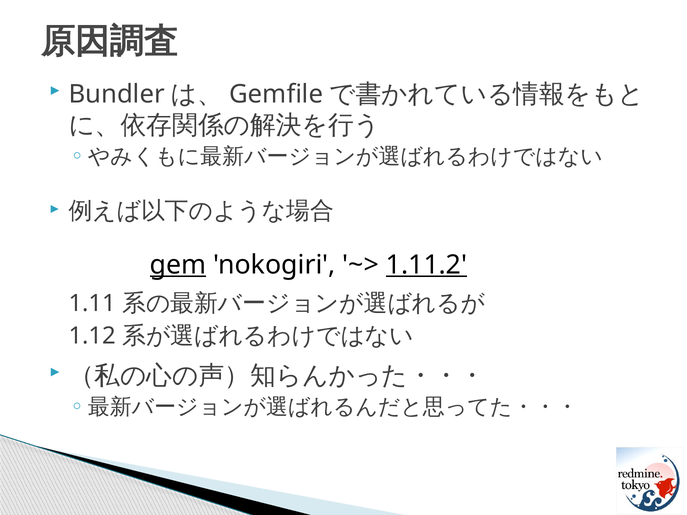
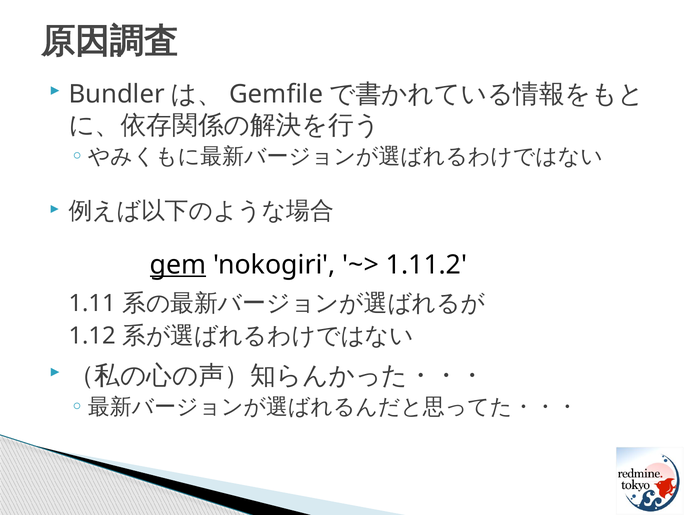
1.11.2 underline: present -> none (427, 265)
